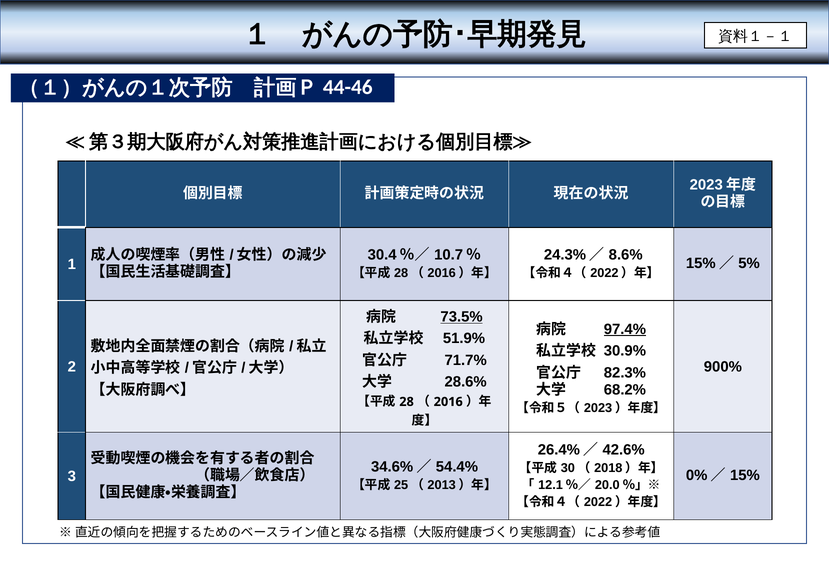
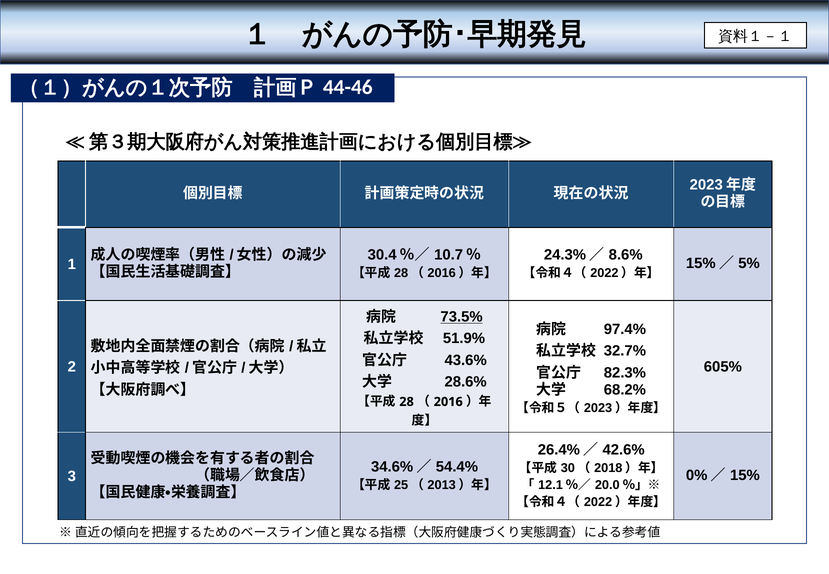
97.4% underline: present -> none (625, 329)
30.9%: 30.9% -> 32.7% (625, 351)
71.7%: 71.7% -> 43.6% (466, 360)
900%: 900% -> 605% (723, 367)
